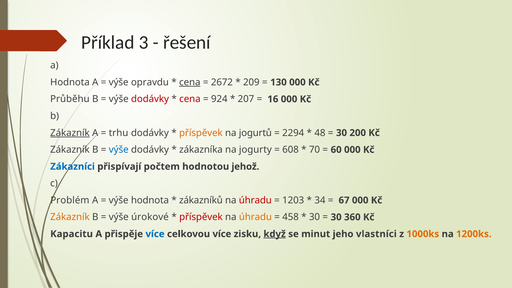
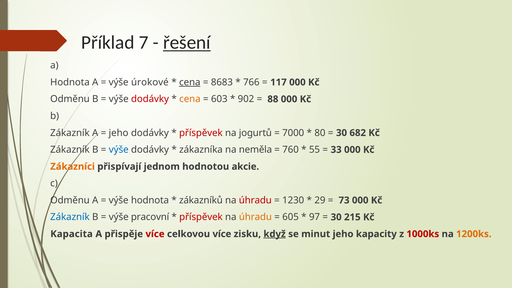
3: 3 -> 7 (144, 43)
řešení underline: none -> present (187, 43)
opravdu: opravdu -> úrokové (150, 82)
2672: 2672 -> 8683 (222, 82)
209: 209 -> 766 (251, 82)
130: 130 -> 117 (278, 82)
Průběhu: Průběhu -> Odměnu (70, 99)
cena colour: red -> orange (190, 99)
924: 924 -> 603 (219, 99)
207: 207 -> 902 (246, 99)
16: 16 -> 88 (273, 99)
Zákazník underline: present -> none (70, 133)
trhu: trhu -> jeho (119, 133)
příspěvek colour: orange -> red (201, 133)
2294: 2294 -> 7000 (293, 133)
48: 48 -> 80 (320, 133)
200: 200 -> 682 (358, 133)
jogurty: jogurty -> neměla (255, 150)
608: 608 -> 760 (291, 150)
70: 70 -> 55 (315, 150)
60: 60 -> 33 (336, 150)
Zákazníci colour: blue -> orange (73, 167)
počtem: počtem -> jednom (162, 167)
jehož: jehož -> akcie (245, 167)
Problém: Problém -> Odměnu (70, 200)
1203: 1203 -> 1230 (293, 200)
34: 34 -> 29 (320, 200)
67: 67 -> 73 (344, 200)
Zákazník colour: orange -> blue (70, 217)
úrokové: úrokové -> pracovní (150, 217)
458: 458 -> 605 (291, 217)
30: 30 -> 97 (315, 217)
360: 360 -> 215 (352, 217)
Kapacitu: Kapacitu -> Kapacita (72, 234)
více colour: blue -> red (155, 234)
vlastníci: vlastníci -> kapacity (376, 234)
1000ks colour: orange -> red (423, 234)
